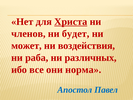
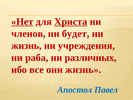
Нет underline: none -> present (22, 22)
может: может -> жизнь (26, 46)
воздействия: воздействия -> учреждения (86, 46)
они норма: норма -> жизнь (83, 69)
